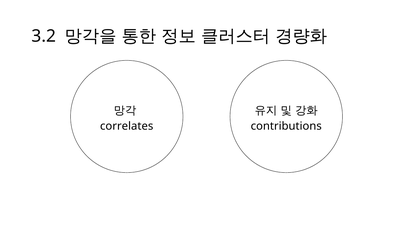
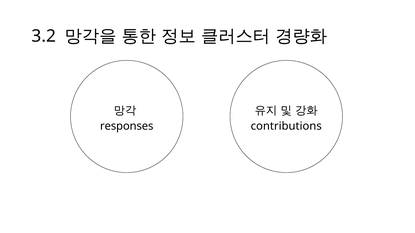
correlates: correlates -> responses (127, 126)
